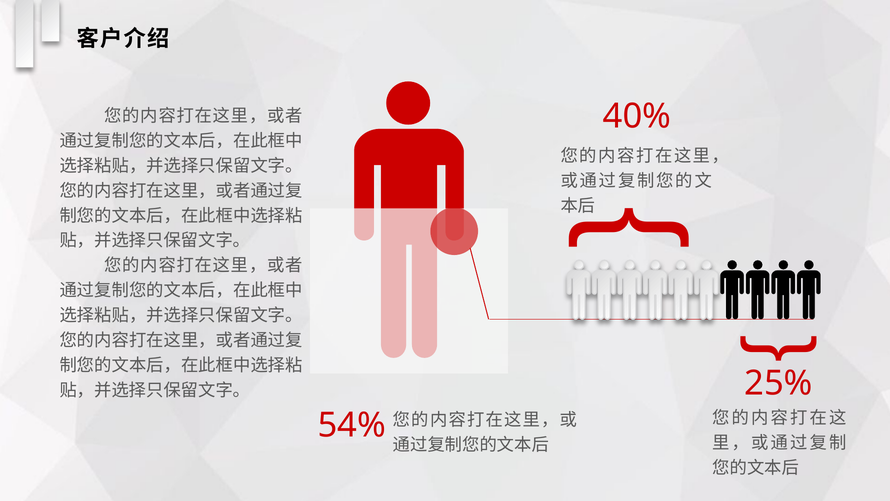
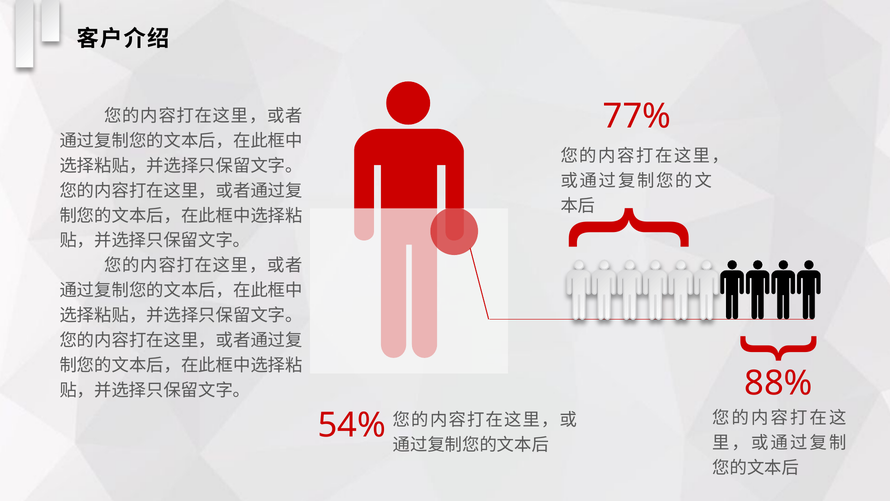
40%: 40% -> 77% (637, 116)
25%: 25% -> 88% (779, 383)
